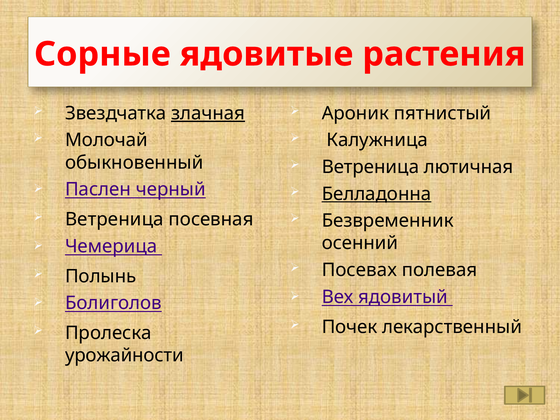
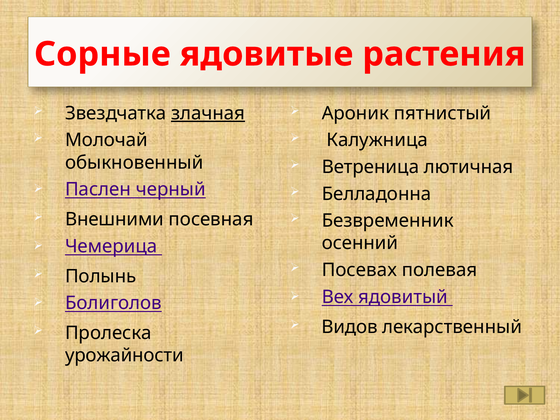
Белладонна underline: present -> none (377, 194)
Ветреница: Ветреница -> Внешними (114, 219)
Почек: Почек -> Видов (350, 327)
